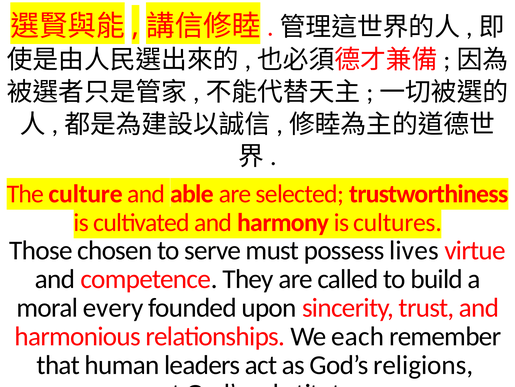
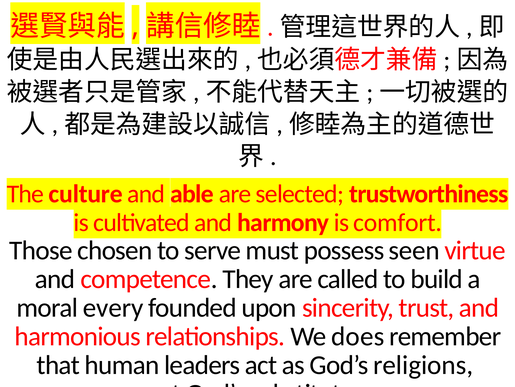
cultures: cultures -> comfort (398, 222)
lives: lives -> seen (414, 250)
each: each -> does (358, 336)
